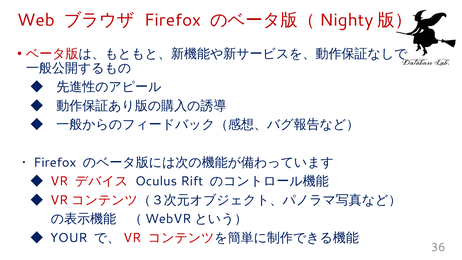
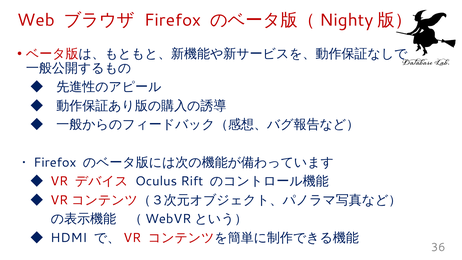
YOUR: YOUR -> HDMI (69, 238)
